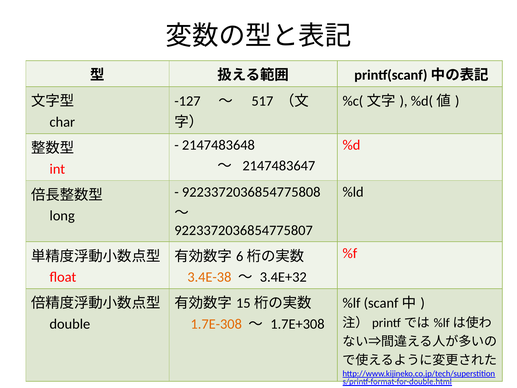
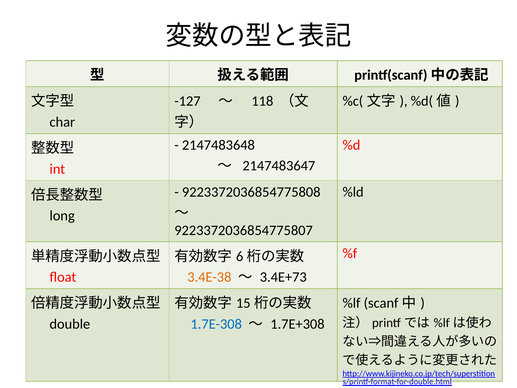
517: 517 -> 118 (262, 101)
3.4E+32: 3.4E+32 -> 3.4E+73 (283, 277)
1.7E-308 colour: orange -> blue (216, 324)
